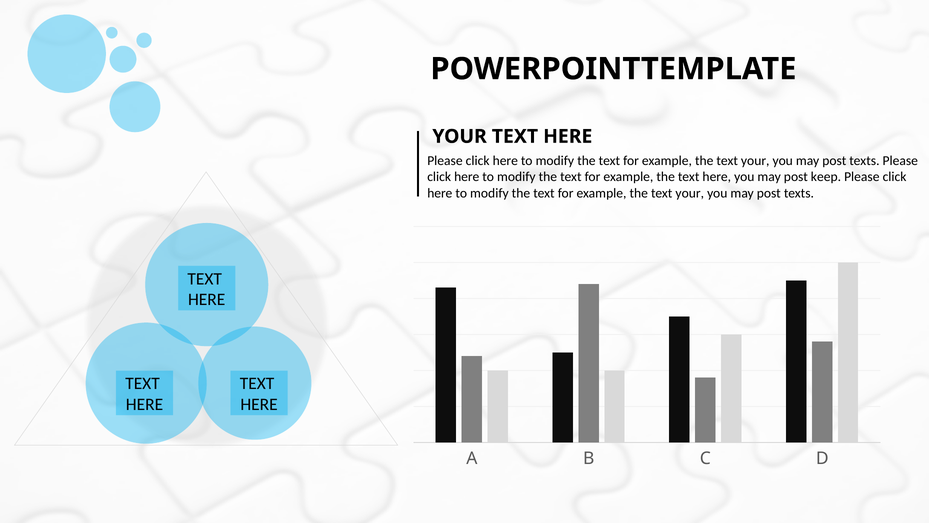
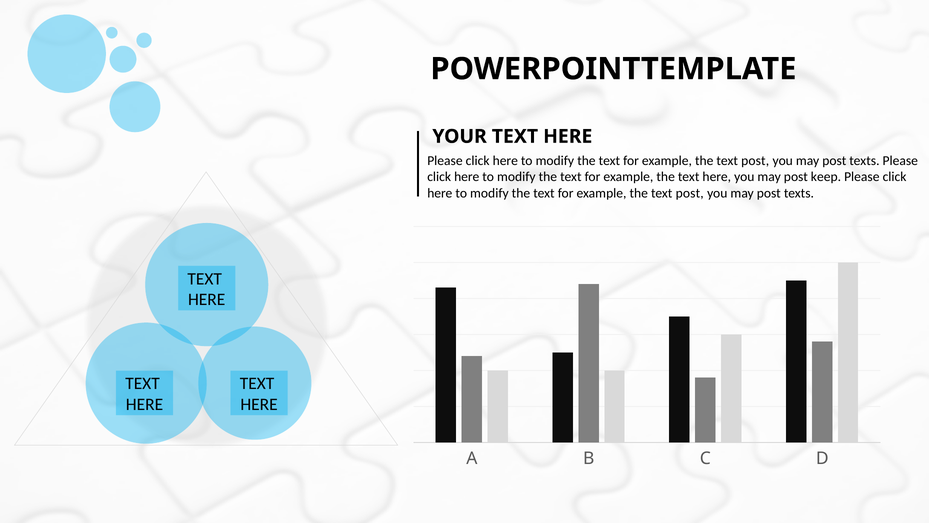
your: your -> post (755, 161)
your: your -> post (690, 193)
